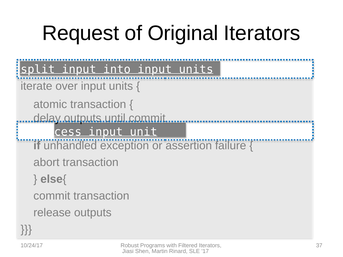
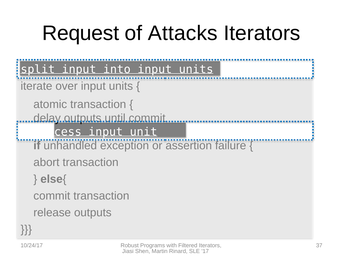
Original: Original -> Attacks (183, 33)
